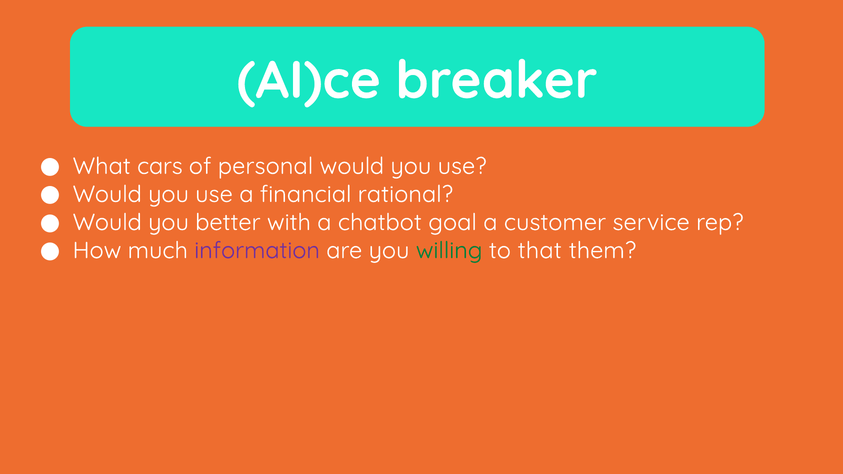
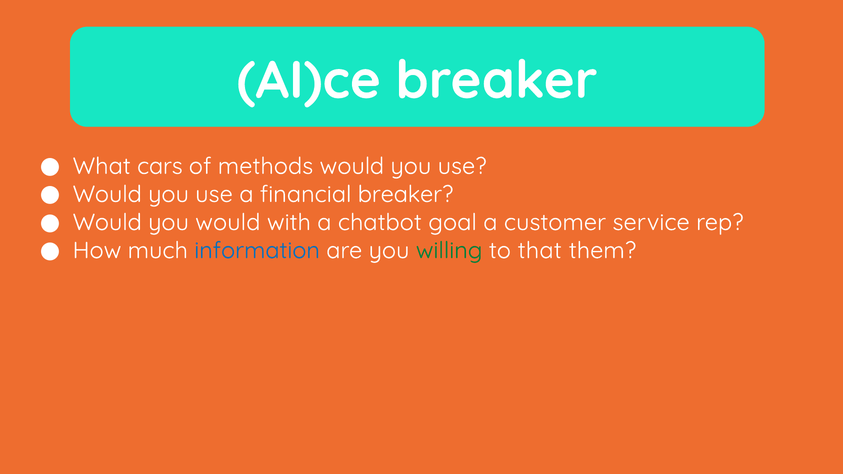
personal: personal -> methods (266, 166)
financial rational: rational -> breaker (406, 194)
you better: better -> would (228, 222)
information colour: purple -> blue (257, 251)
